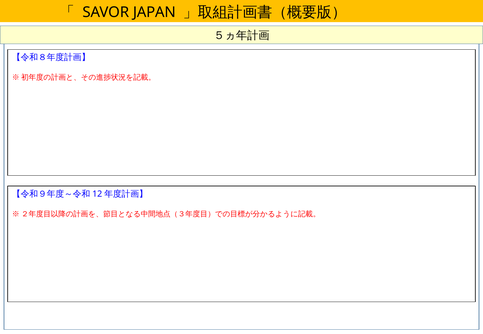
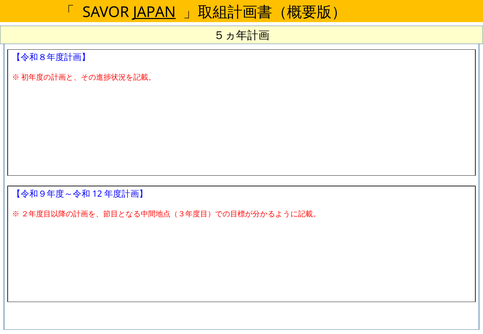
JAPAN underline: none -> present (154, 12)
